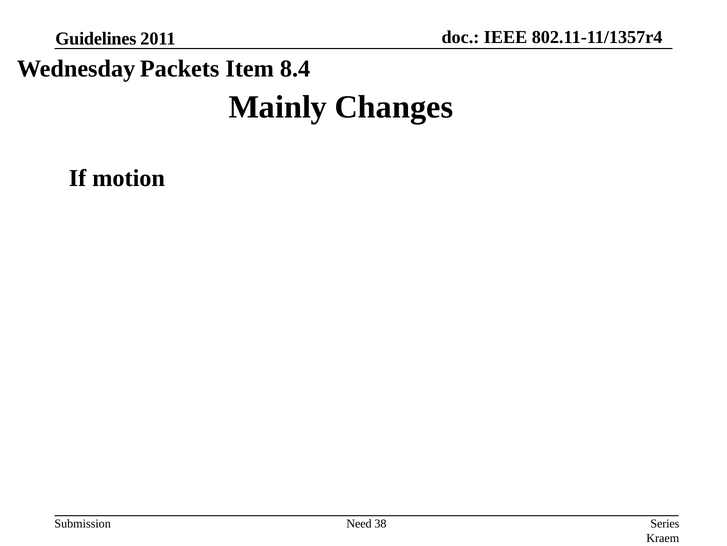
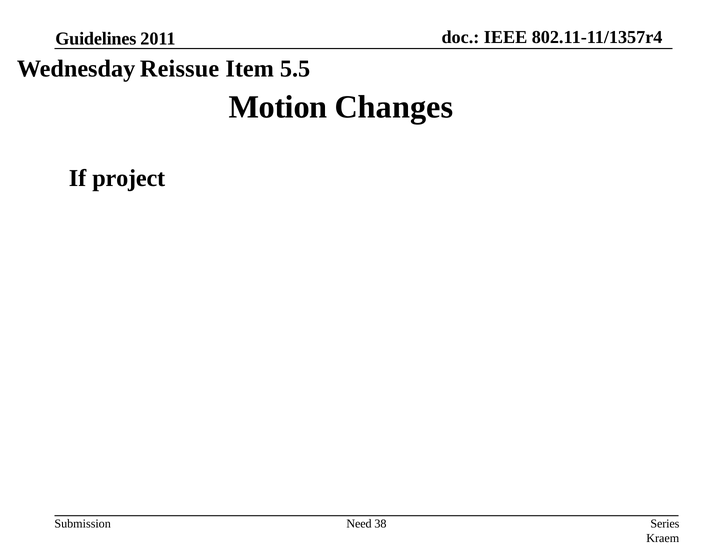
Packets: Packets -> Reissue (180, 69)
8.4: 8.4 -> 5.5 (295, 69)
Mainly: Mainly -> Motion (278, 107)
motion: motion -> project (129, 178)
